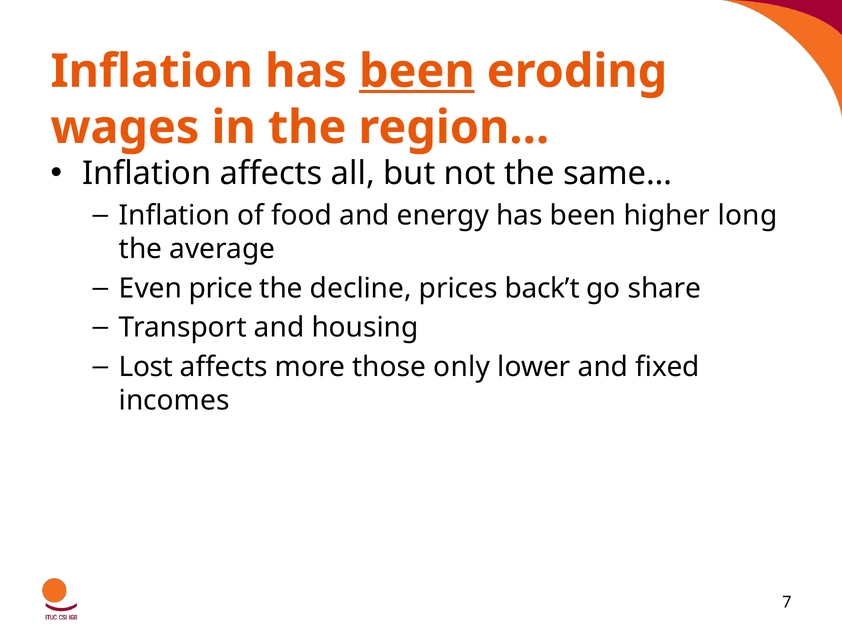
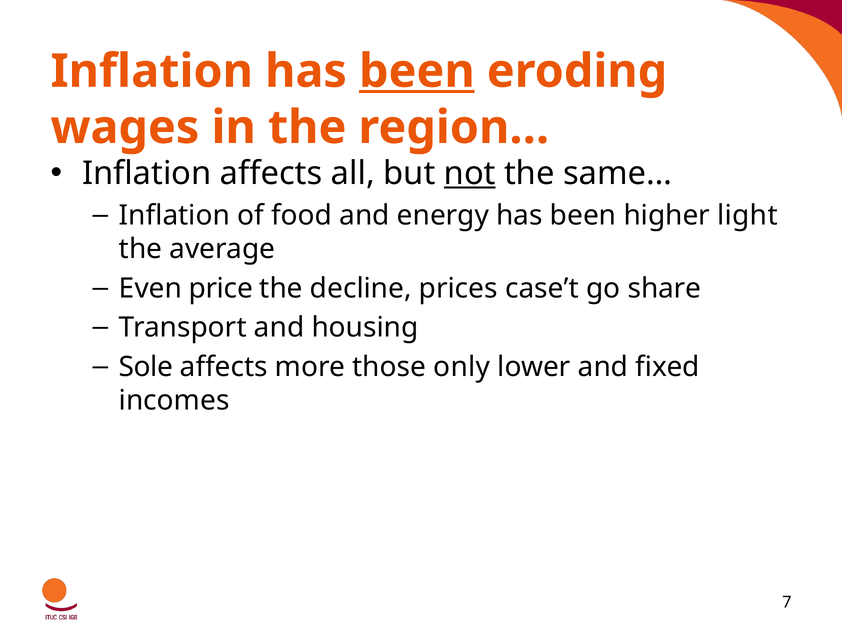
not underline: none -> present (470, 173)
long: long -> light (748, 215)
back’t: back’t -> case’t (542, 288)
Lost: Lost -> Sole (146, 367)
